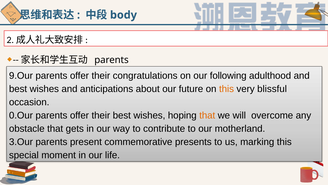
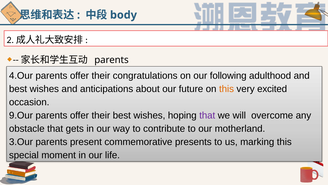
9.Our: 9.Our -> 4.Our (21, 76)
blissful: blissful -> excited (272, 89)
0.Our: 0.Our -> 9.Our (21, 115)
that colour: orange -> purple (207, 115)
